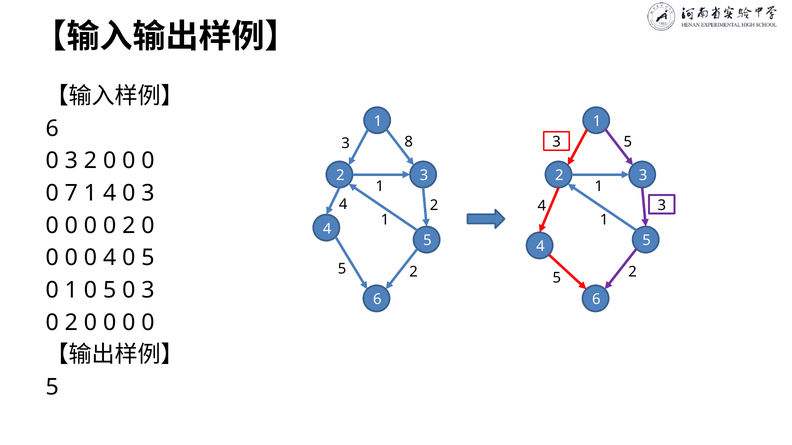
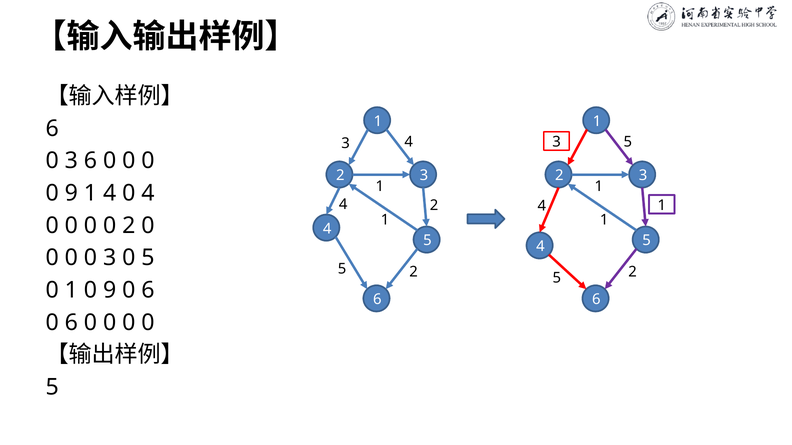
3 8: 8 -> 4 (409, 142)
0 3 2: 2 -> 6 (90, 161)
7: 7 -> 9 (71, 193)
4 0 3: 3 -> 4 (148, 193)
3: 3 -> 1 (662, 206)
0 0 4: 4 -> 3 (110, 258)
1 0 5: 5 -> 9 (110, 290)
3: 3 -> 6 (148, 290)
2: 2 -> 6 (71, 323)
